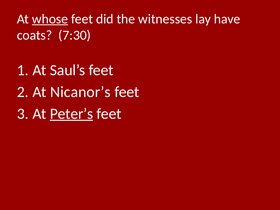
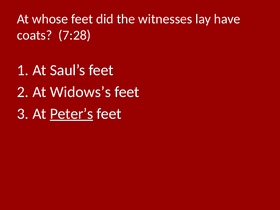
whose underline: present -> none (50, 19)
7:30: 7:30 -> 7:28 (75, 35)
Nicanor’s: Nicanor’s -> Widows’s (80, 92)
